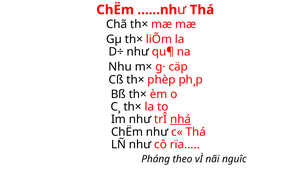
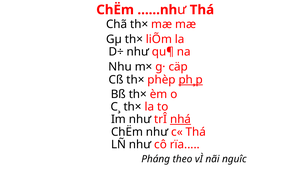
ph¸p underline: none -> present (191, 80)
